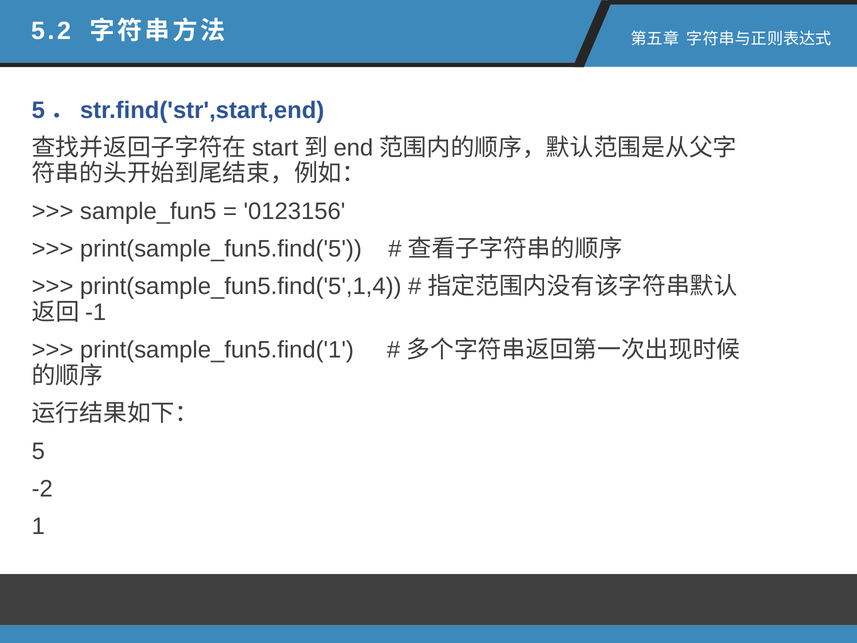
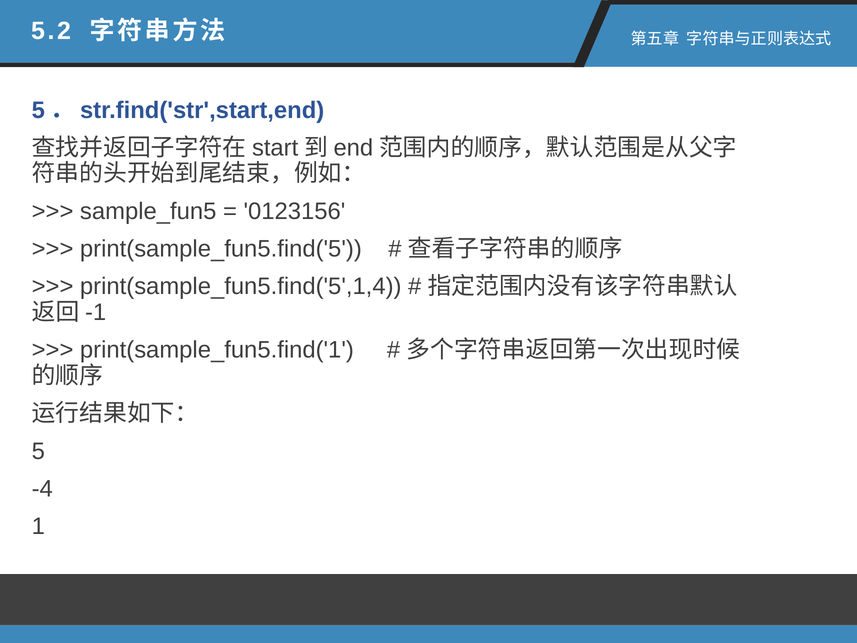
-2: -2 -> -4 (42, 489)
